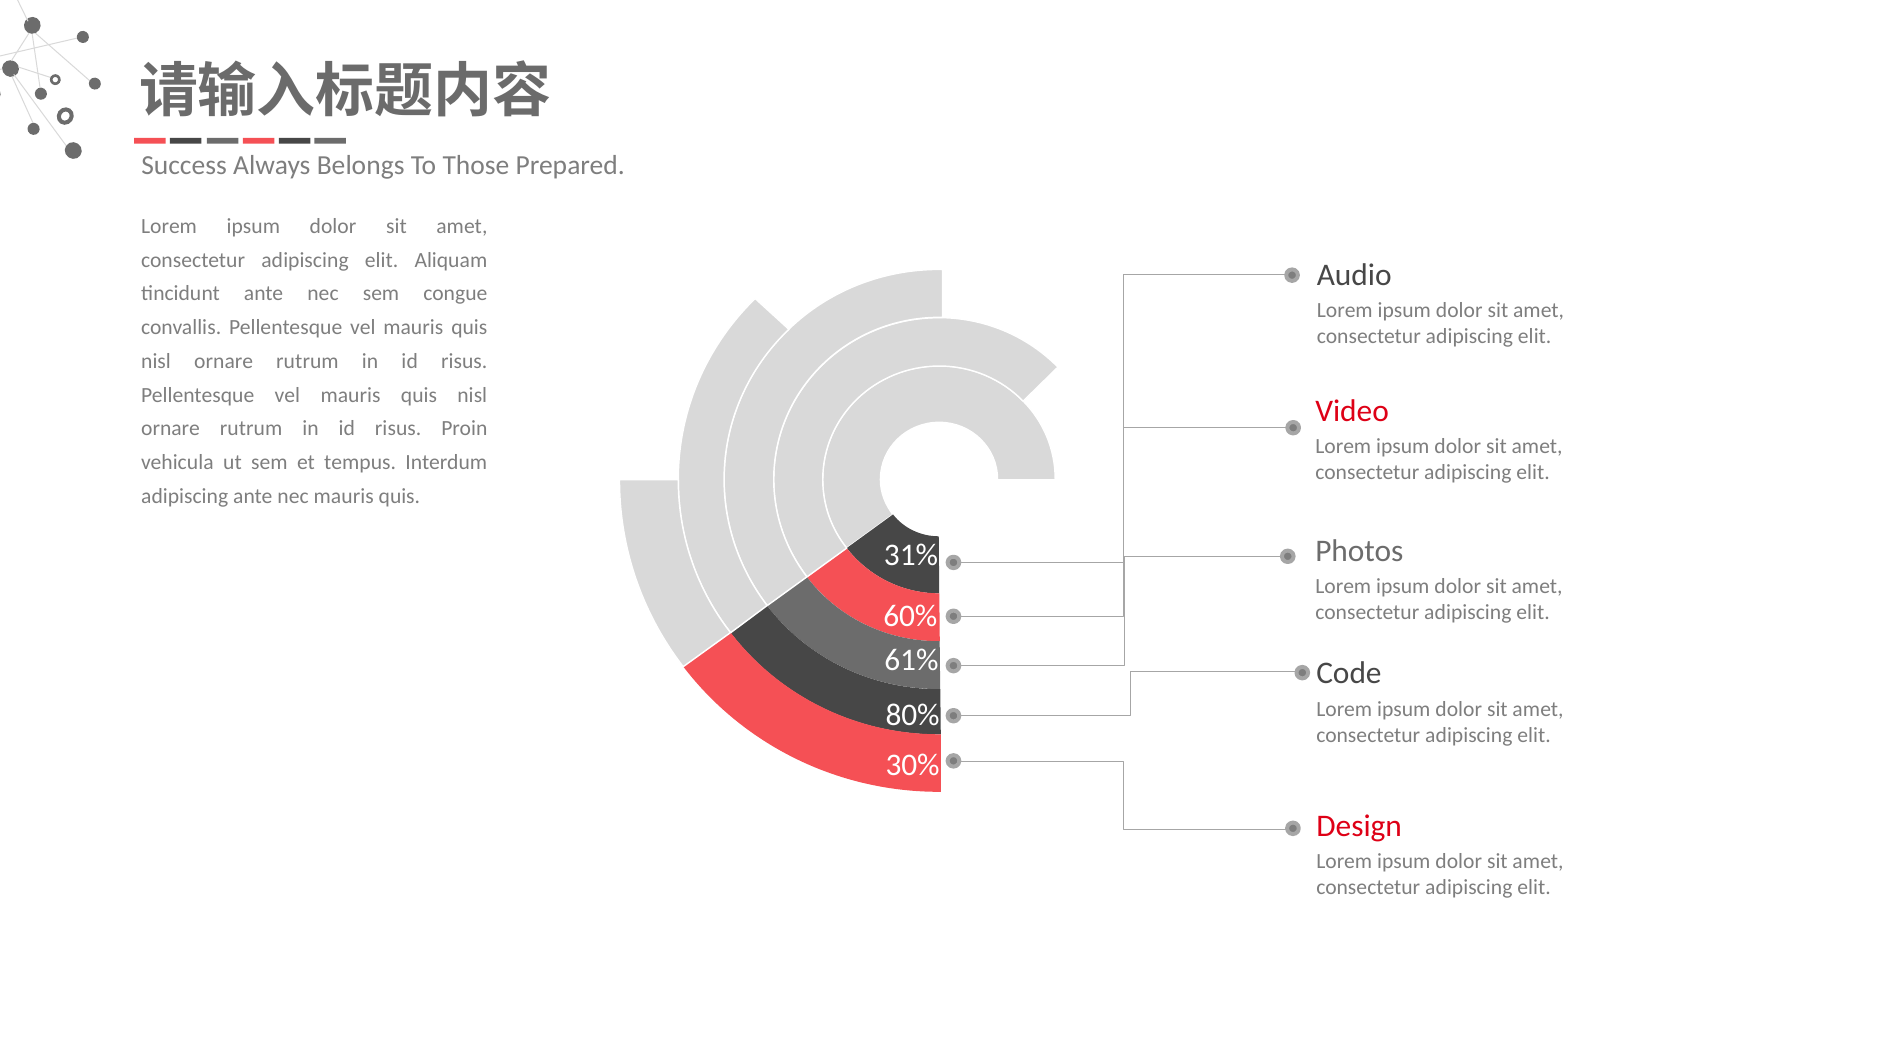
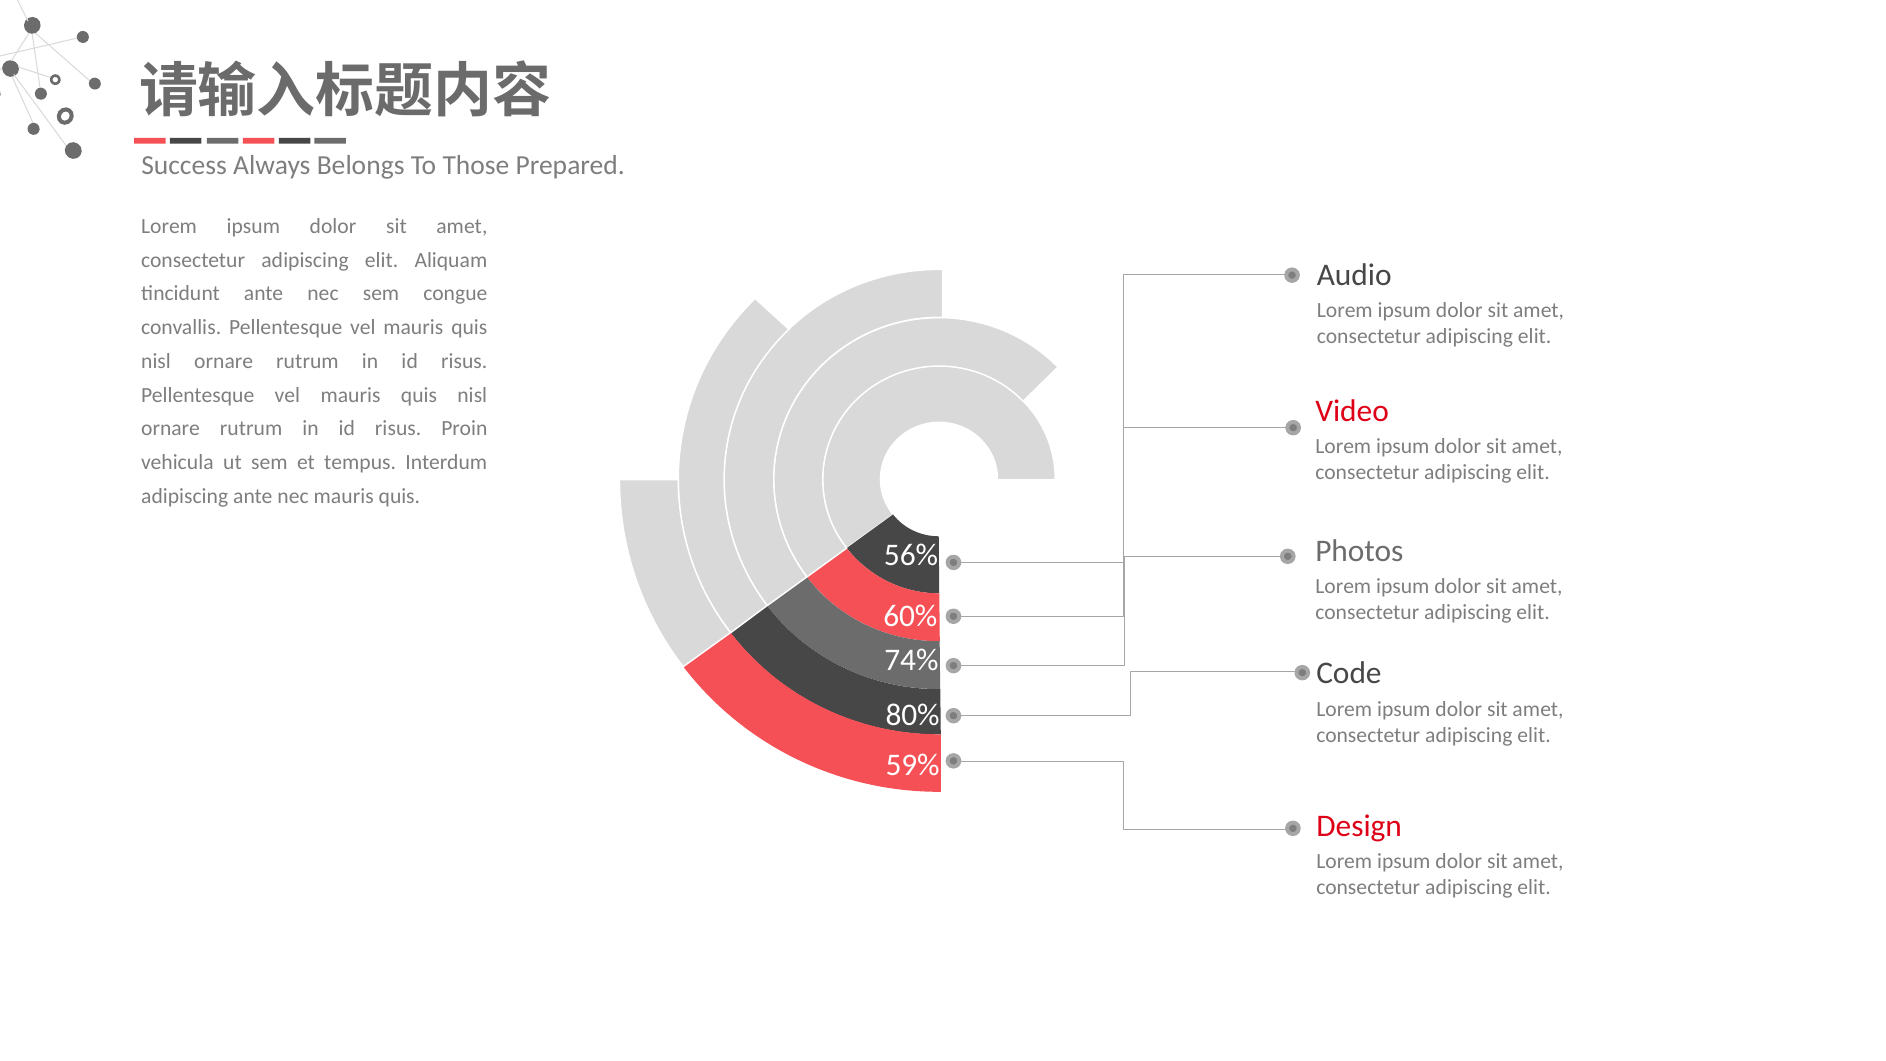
31%: 31% -> 56% (911, 555)
61%: 61% -> 74% (911, 660)
30%: 30% -> 59% (913, 765)
